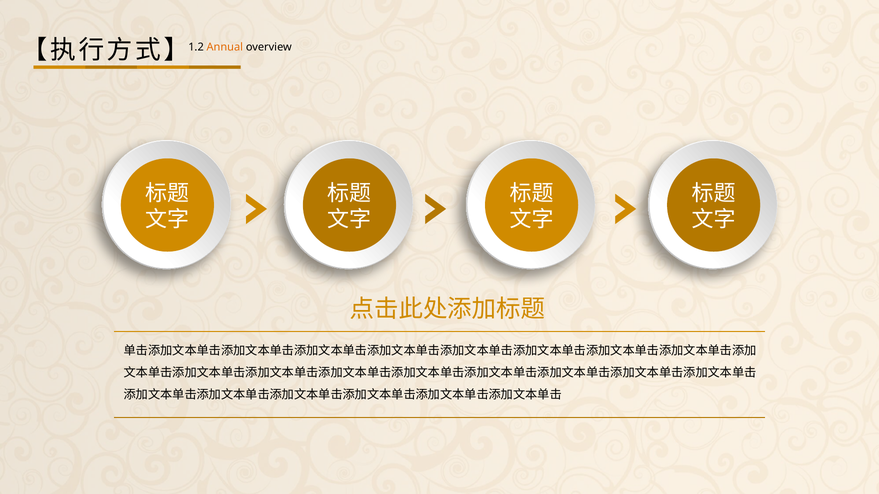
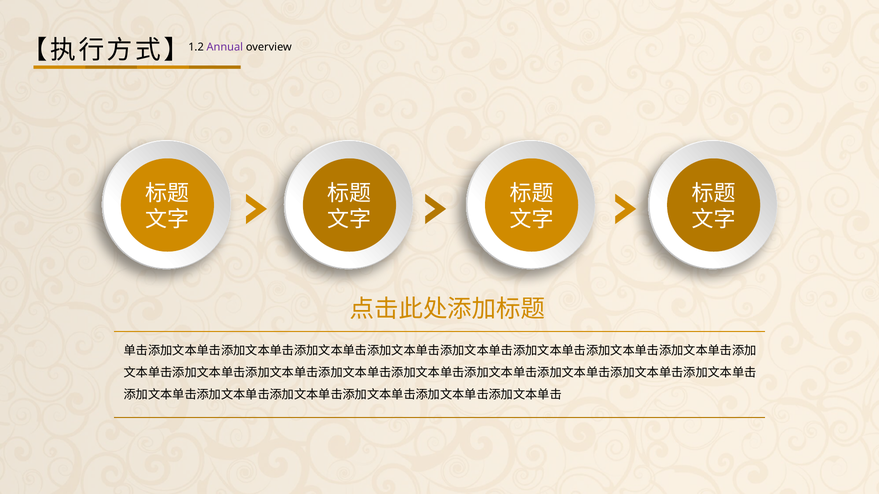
Annual colour: orange -> purple (225, 47)
